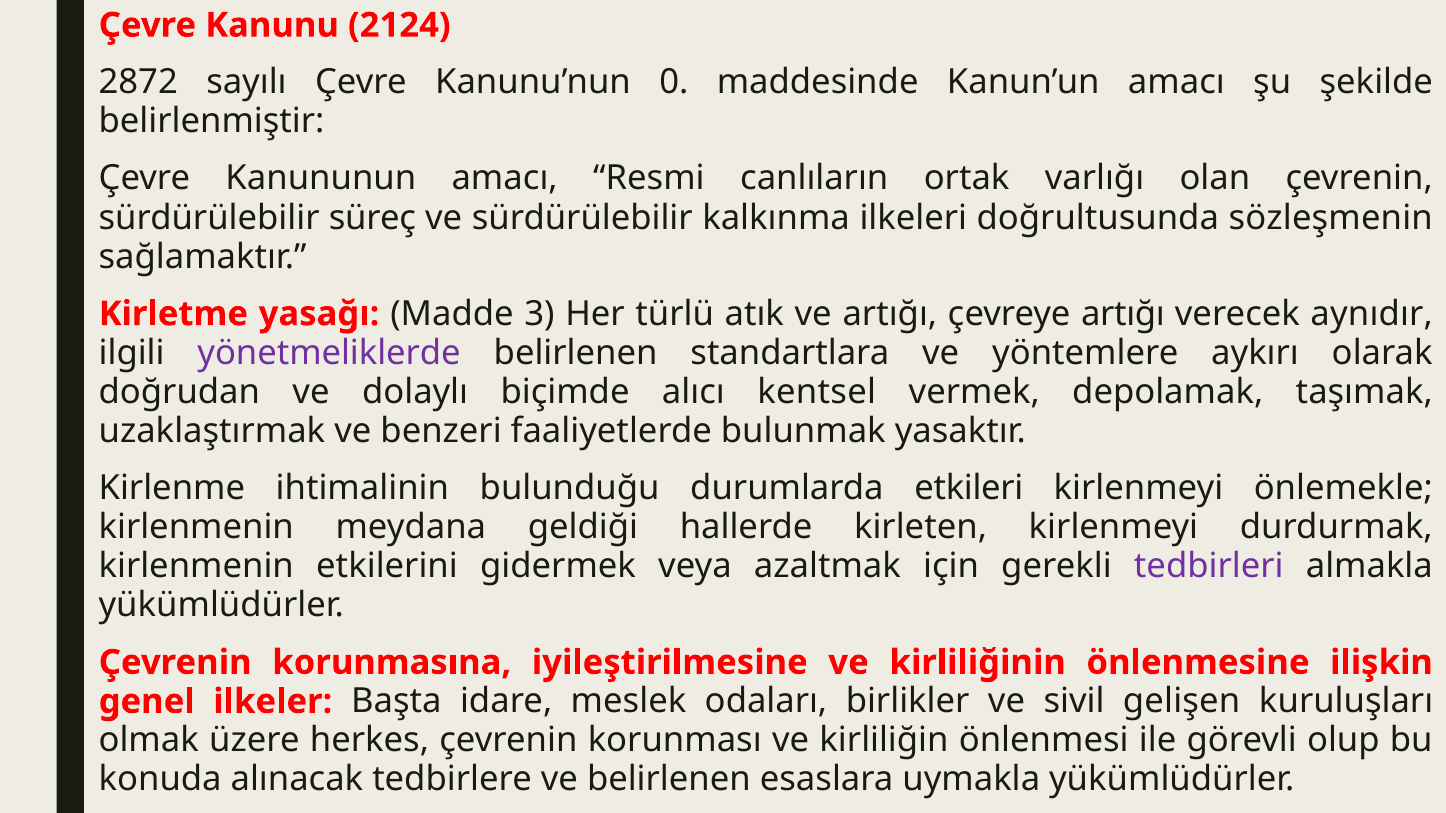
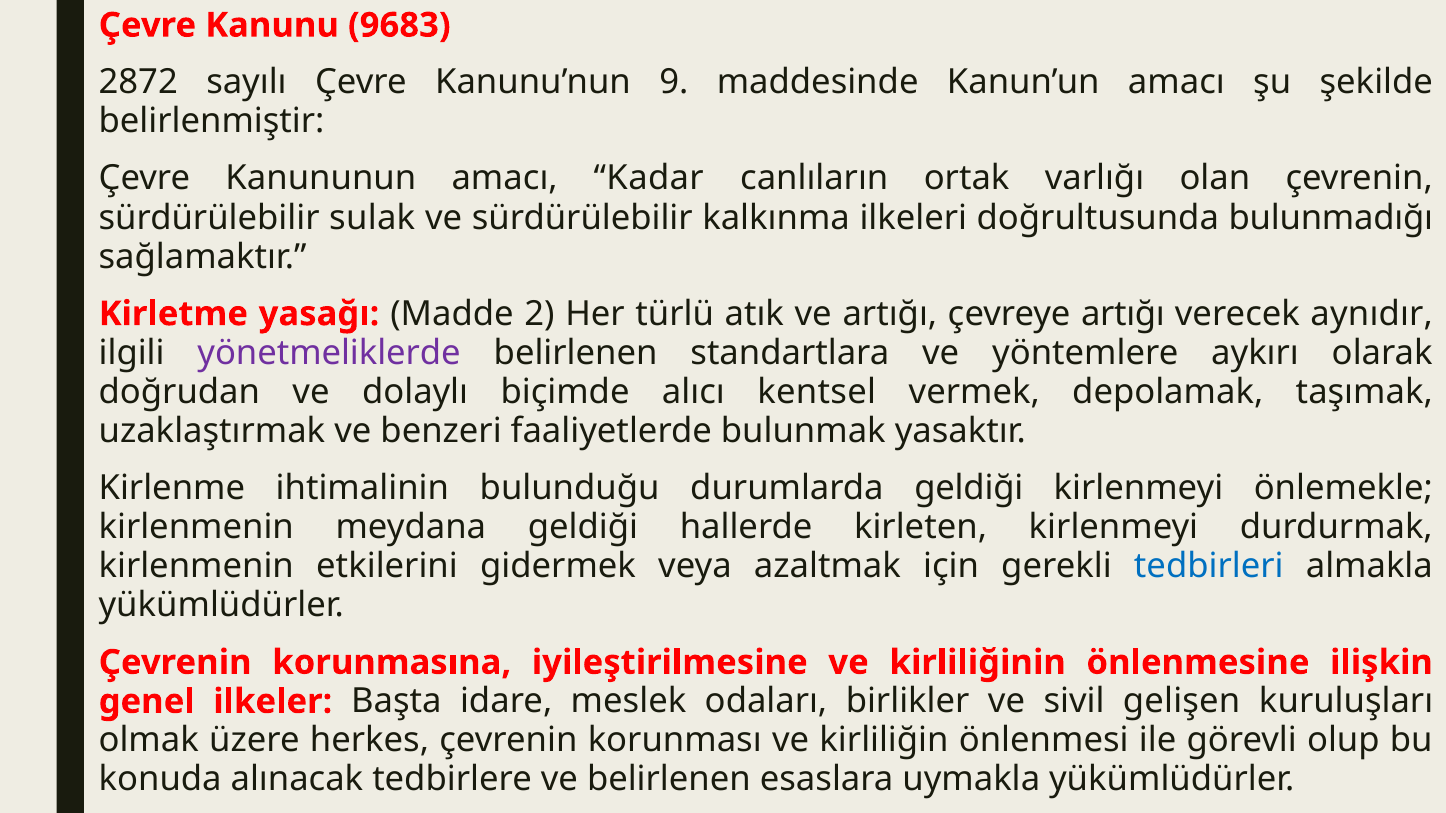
2124: 2124 -> 9683 (399, 25)
0: 0 -> 9 (674, 82)
Resmi: Resmi -> Kadar (649, 179)
süreç: süreç -> sulak (372, 218)
sözleşmenin: sözleşmenin -> bulunmadığı (1331, 218)
3: 3 -> 2 (539, 314)
durumlarda etkileri: etkileri -> geldiği (969, 488)
tedbirleri colour: purple -> blue (1209, 566)
